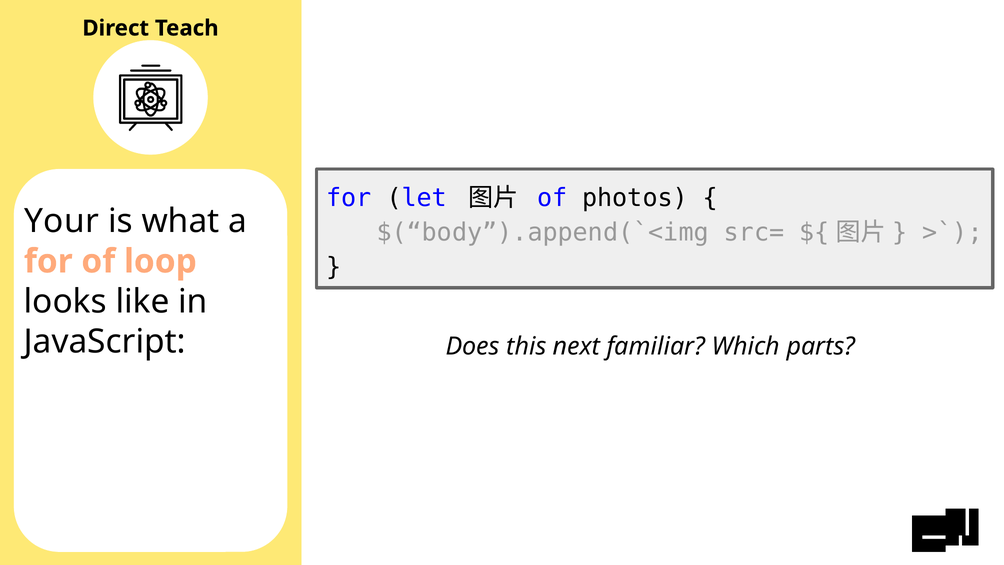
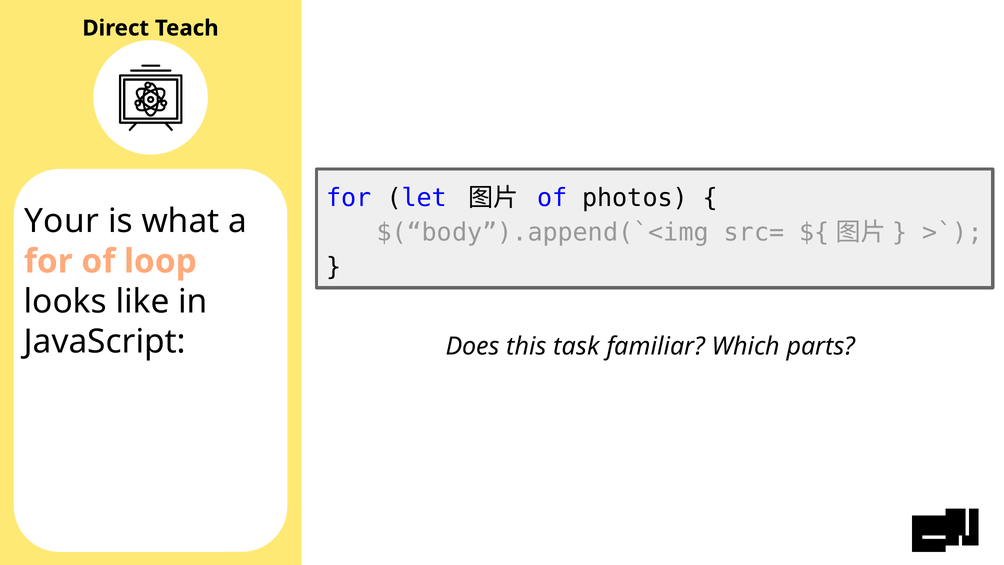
next: next -> task (576, 346)
